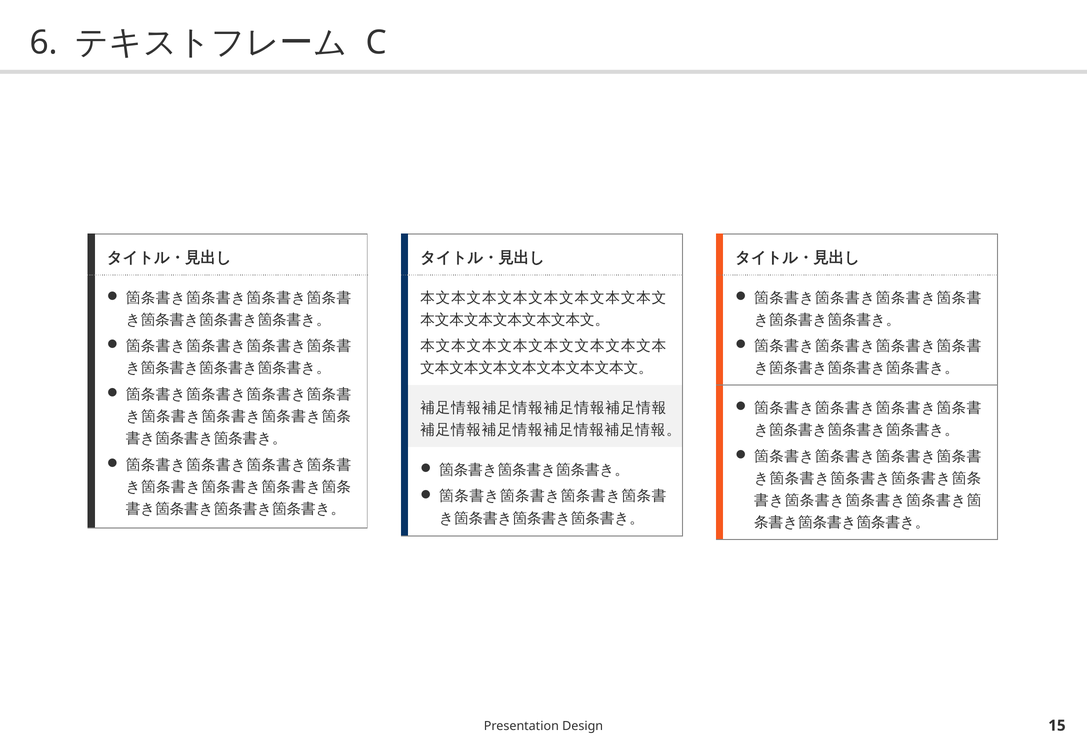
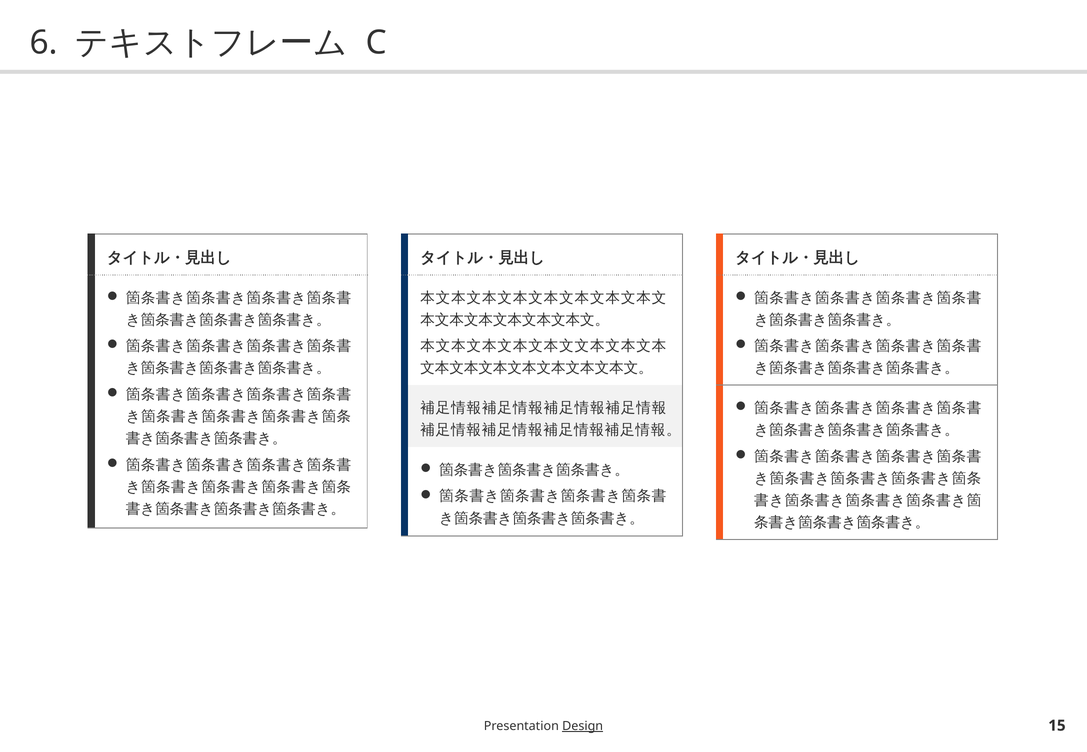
Design underline: none -> present (583, 727)
